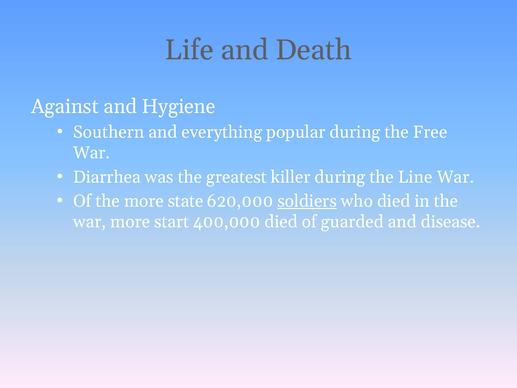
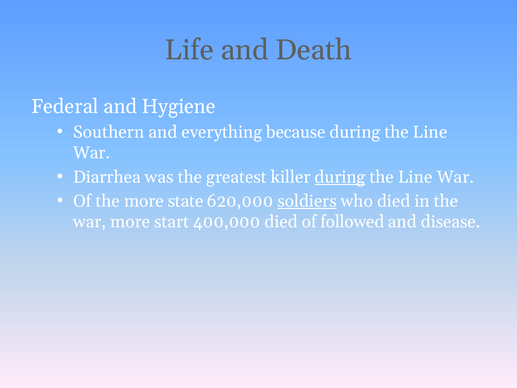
Against: Against -> Federal (65, 106)
popular: popular -> because (296, 132)
Free: Free -> Line (430, 132)
during underline: none -> present (340, 177)
guarded: guarded -> followed (352, 222)
